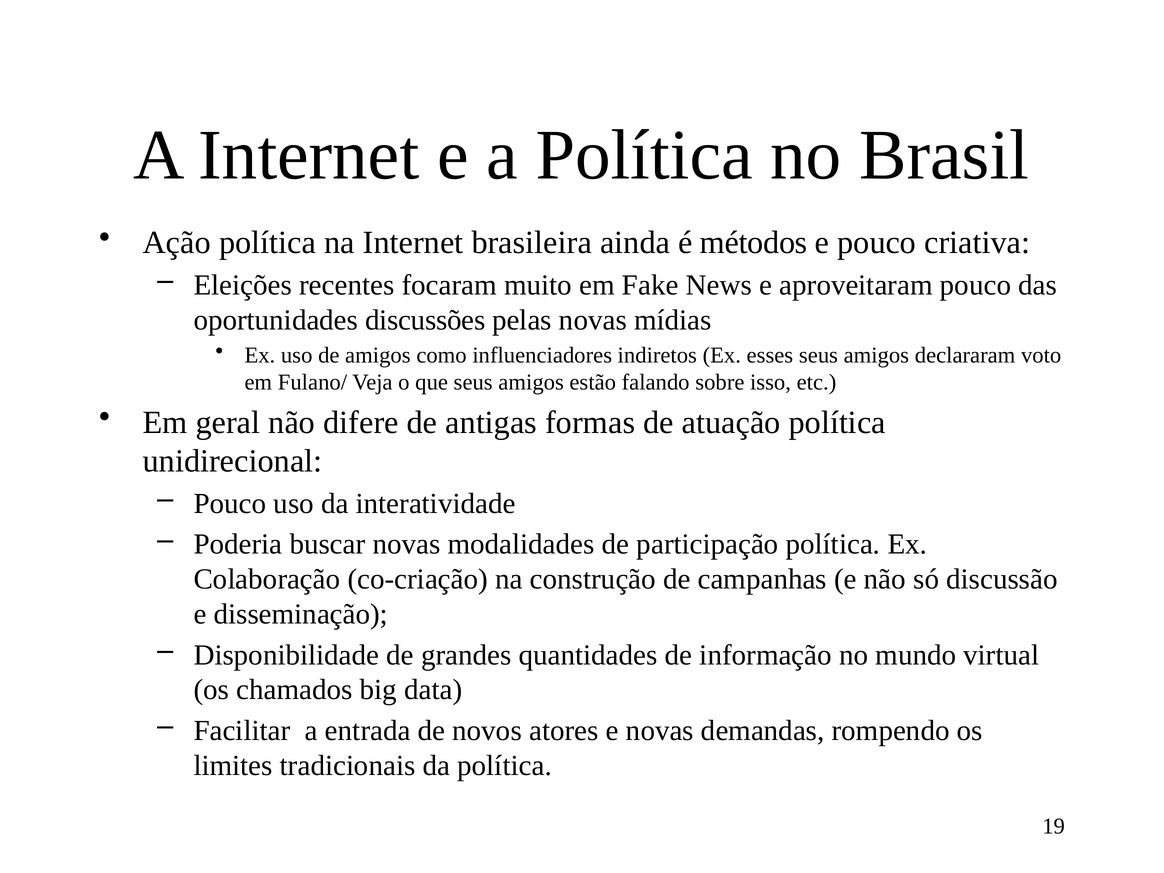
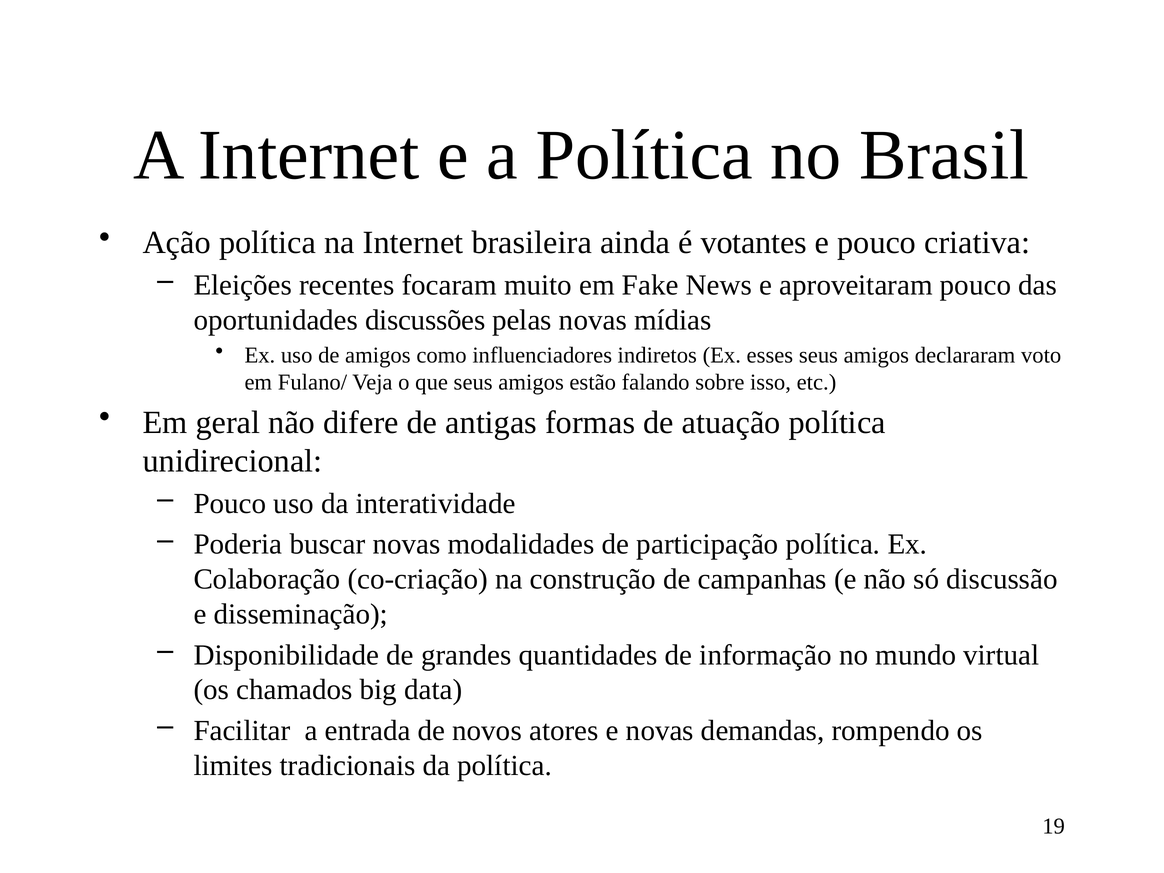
métodos: métodos -> votantes (754, 243)
